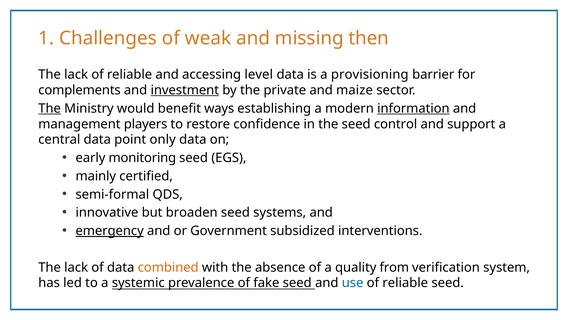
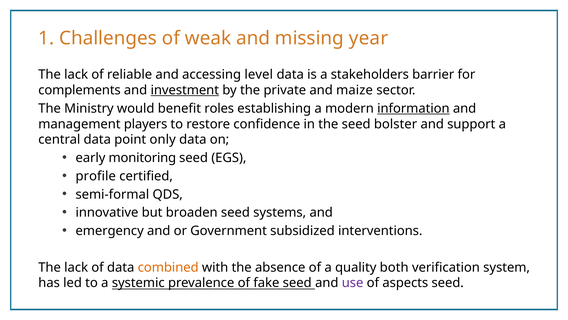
then: then -> year (369, 38)
provisioning: provisioning -> stakeholders (370, 74)
The underline: present -> none (50, 108)
ways: ways -> roles (219, 108)
control: control -> bolster (396, 124)
mainly: mainly -> profile (96, 176)
emergency underline: present -> none (110, 231)
from: from -> both (394, 267)
use colour: blue -> purple (353, 283)
reliable: reliable -> aspects (405, 283)
